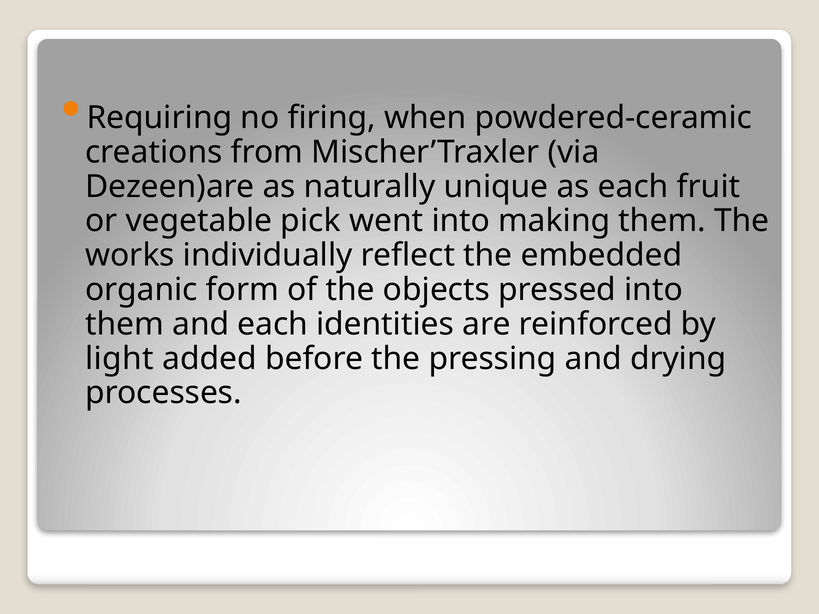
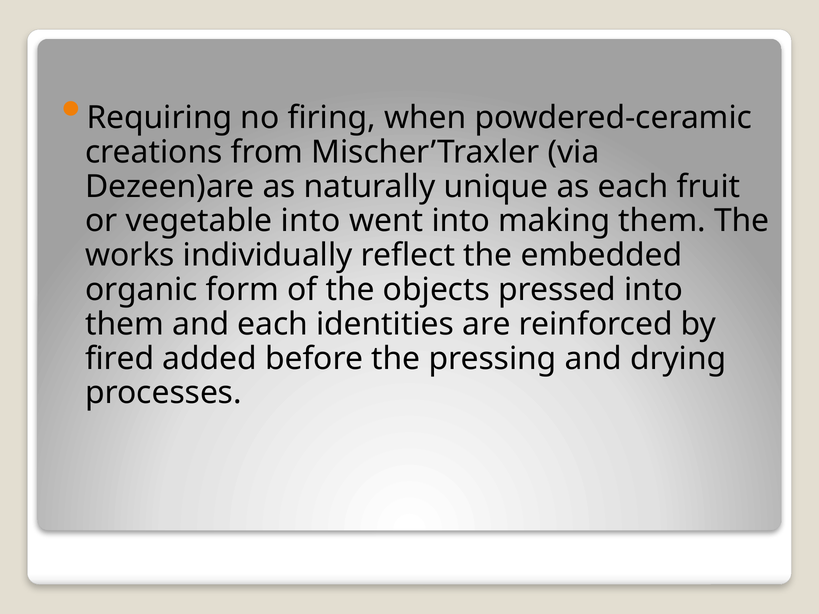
vegetable pick: pick -> into (311, 221)
light: light -> fired (120, 359)
